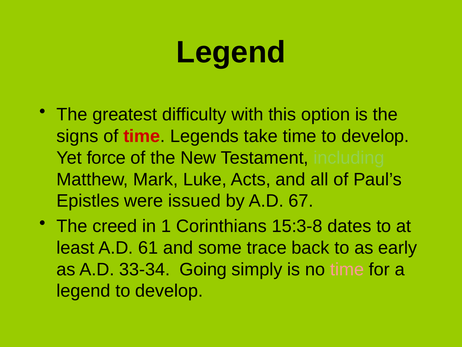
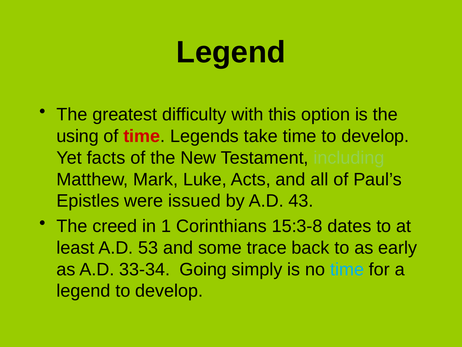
signs: signs -> using (78, 136)
force: force -> facts (106, 158)
67: 67 -> 43 (301, 201)
61: 61 -> 53 (148, 247)
time colour: pink -> light blue (347, 269)
